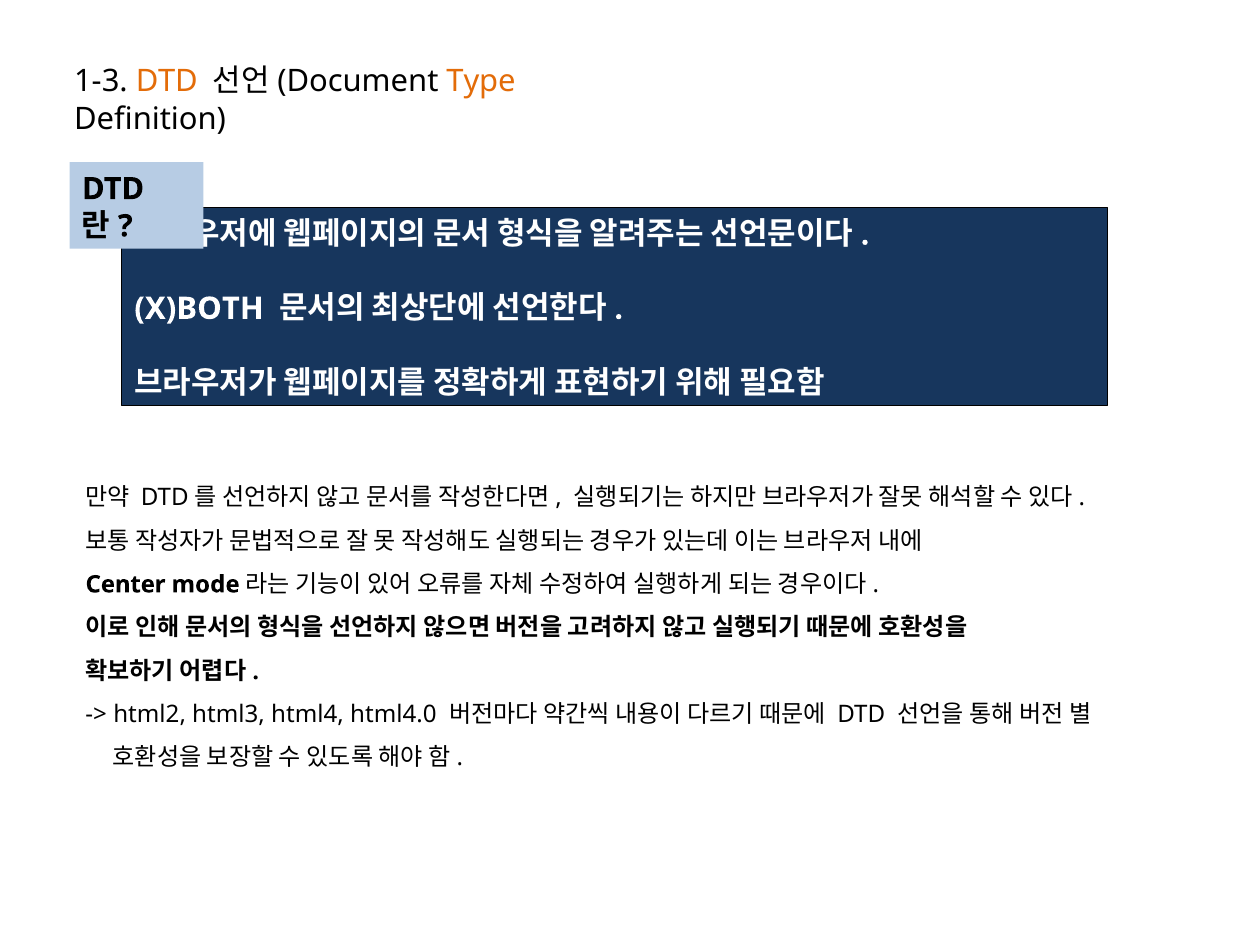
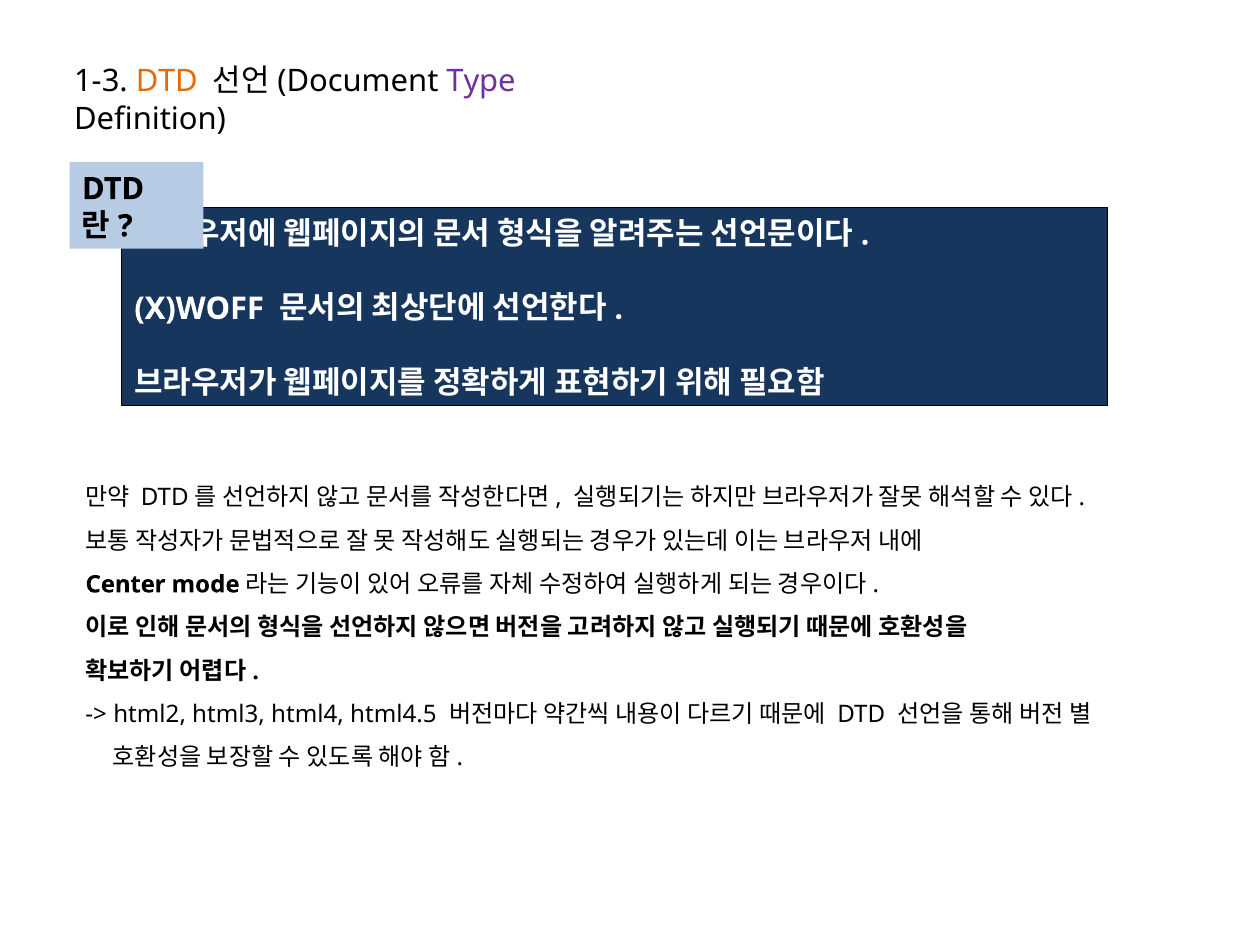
Type colour: orange -> purple (481, 82)
X)BOTH: X)BOTH -> X)WOFF (199, 309)
html4.0: html4.0 -> html4.5 (393, 715)
